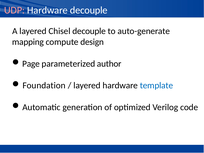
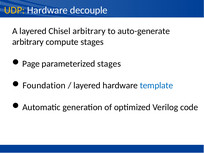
UDP colour: pink -> yellow (14, 10)
Chisel decouple: decouple -> arbitrary (89, 31)
mapping: mapping -> arbitrary (28, 42)
design: design -> stages (92, 42)
parameterized author: author -> stages (109, 64)
